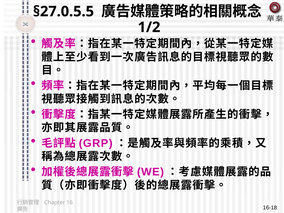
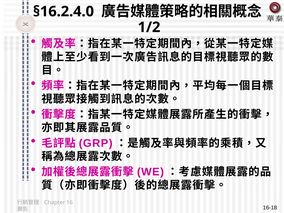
§27.0.5.5: §27.0.5.5 -> §16.2.4.0 (63, 11)
